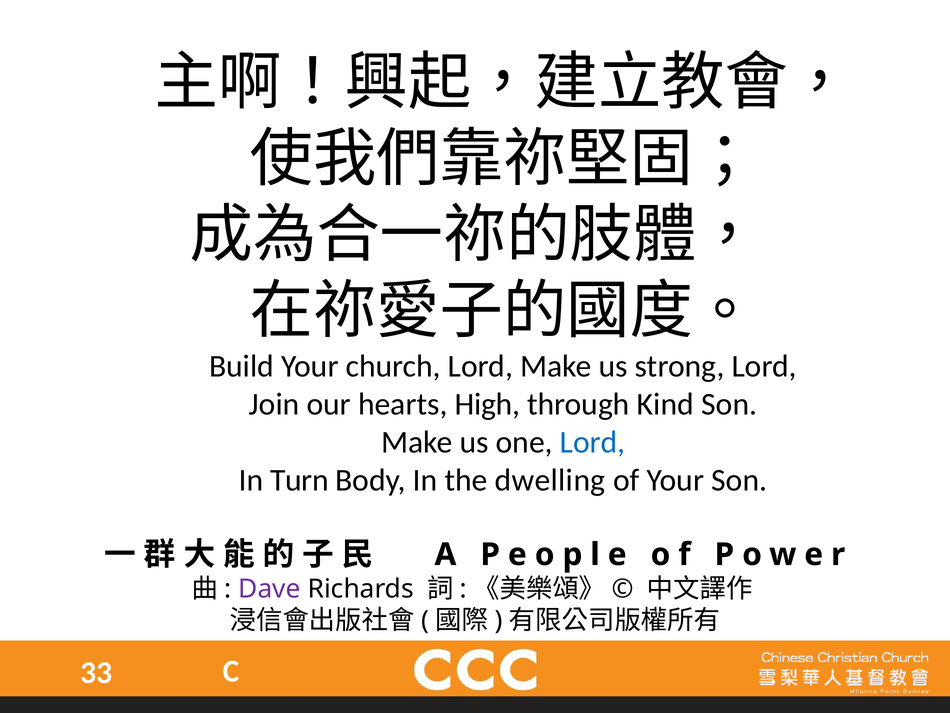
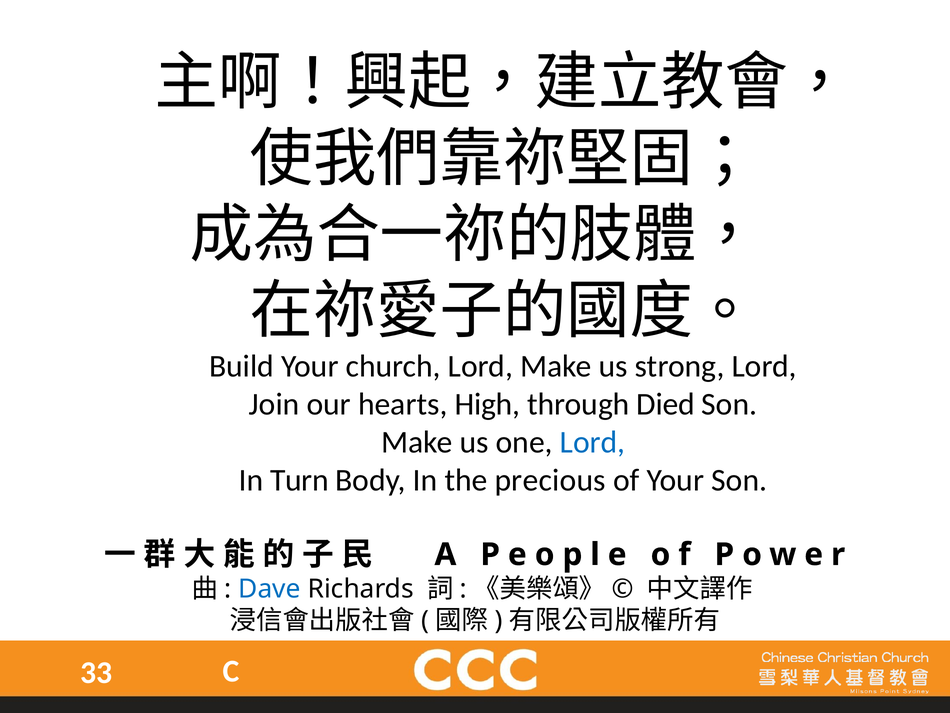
Kind: Kind -> Died (666, 404)
dwelling: dwelling -> precious (550, 480)
Dave colour: purple -> blue (269, 589)
